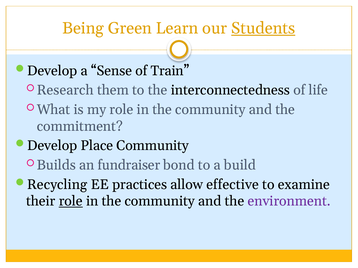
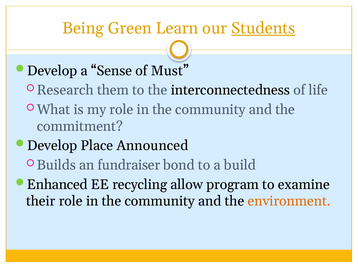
Train: Train -> Must (170, 71)
Place Community: Community -> Announced (152, 146)
Recycling: Recycling -> Enhanced (57, 185)
practices: practices -> recycling (140, 185)
effective: effective -> program (233, 185)
role underline: present -> none (71, 202)
environment colour: purple -> orange (289, 202)
